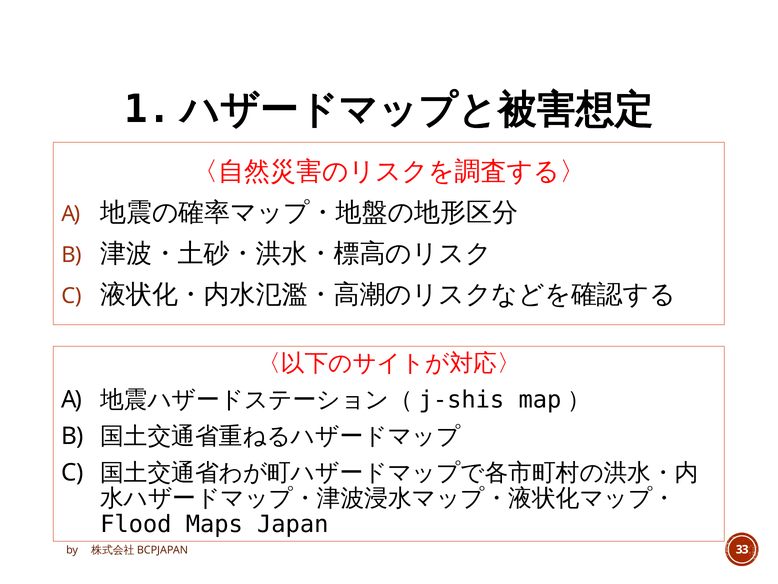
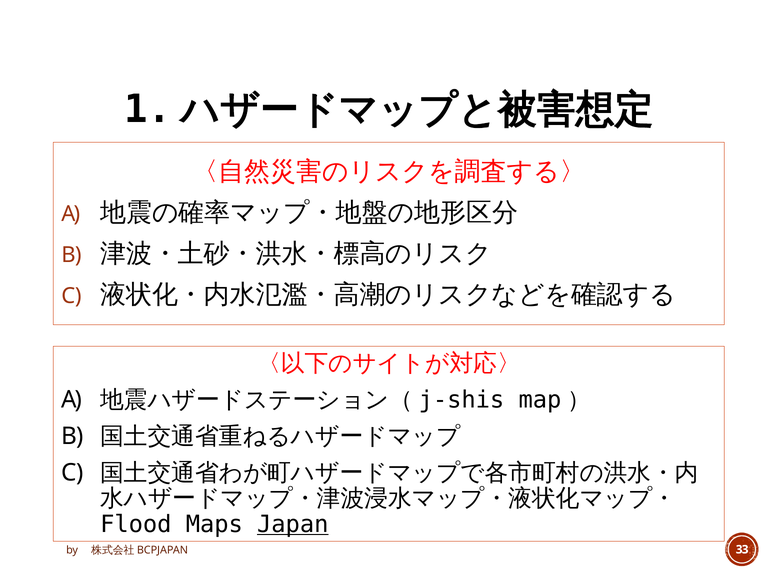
Japan underline: none -> present (293, 524)
